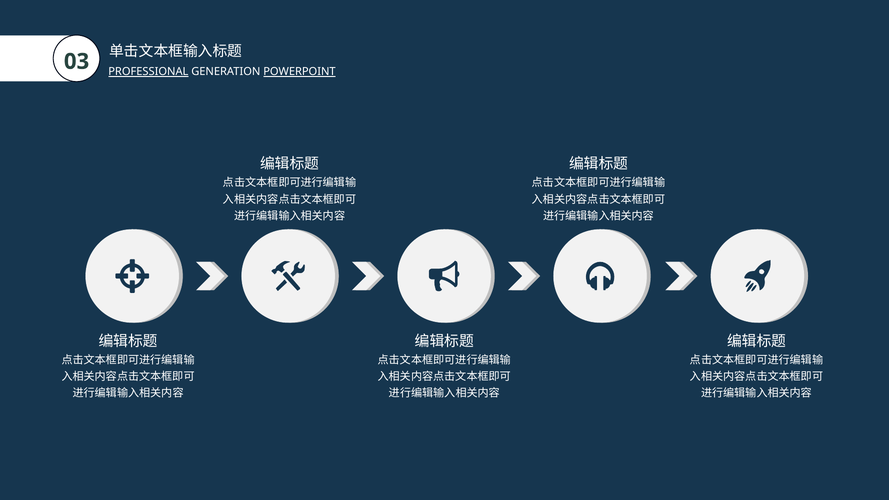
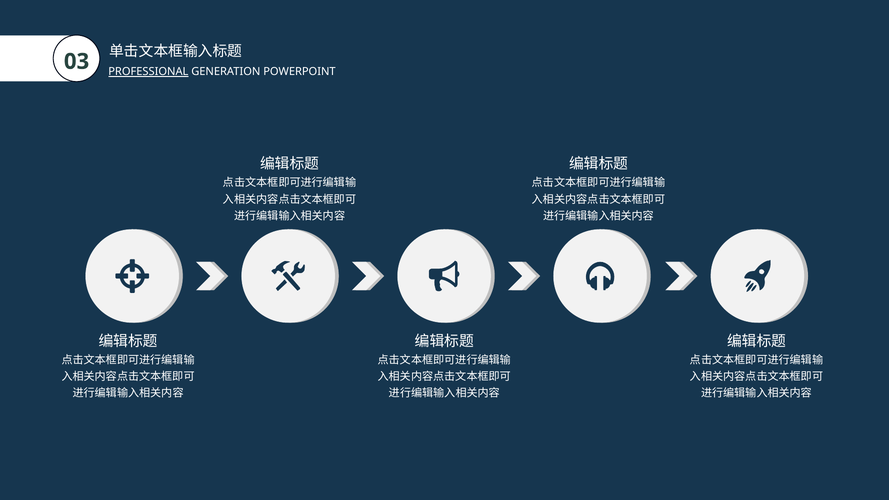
POWERPOINT underline: present -> none (299, 72)
